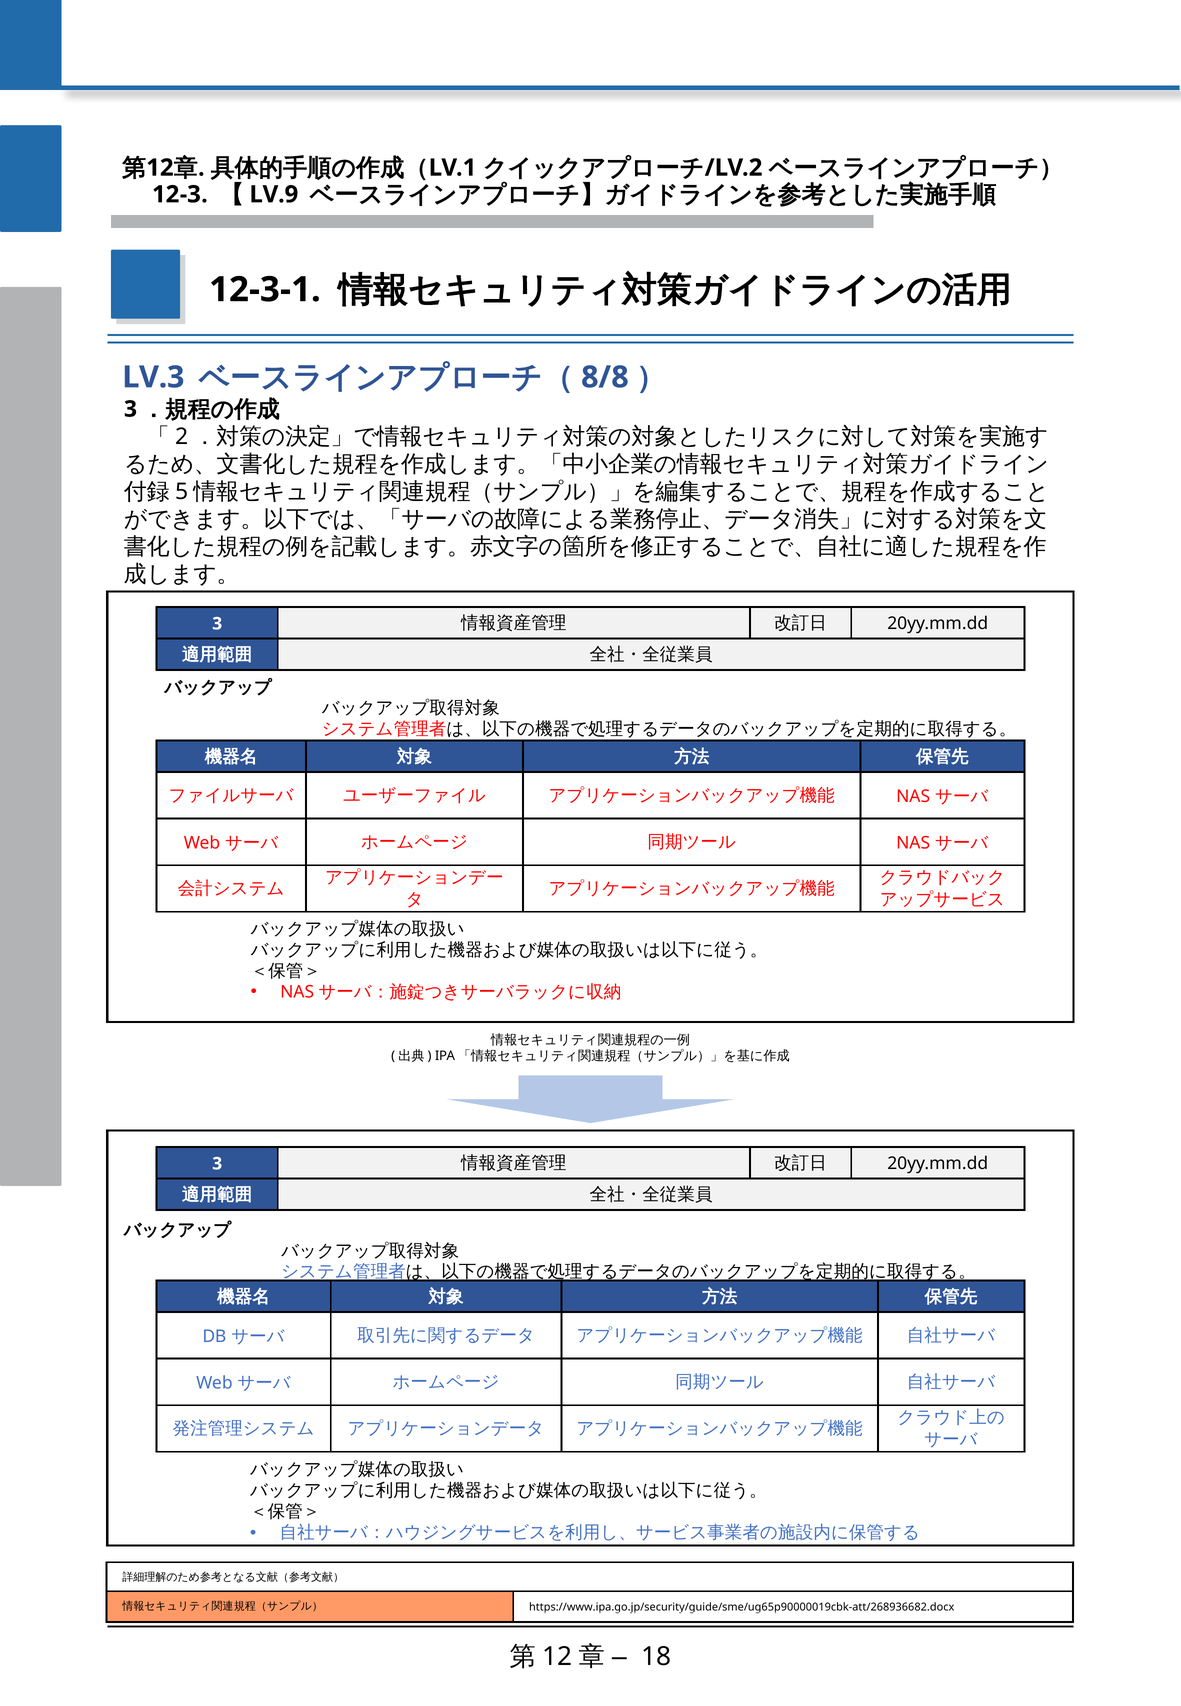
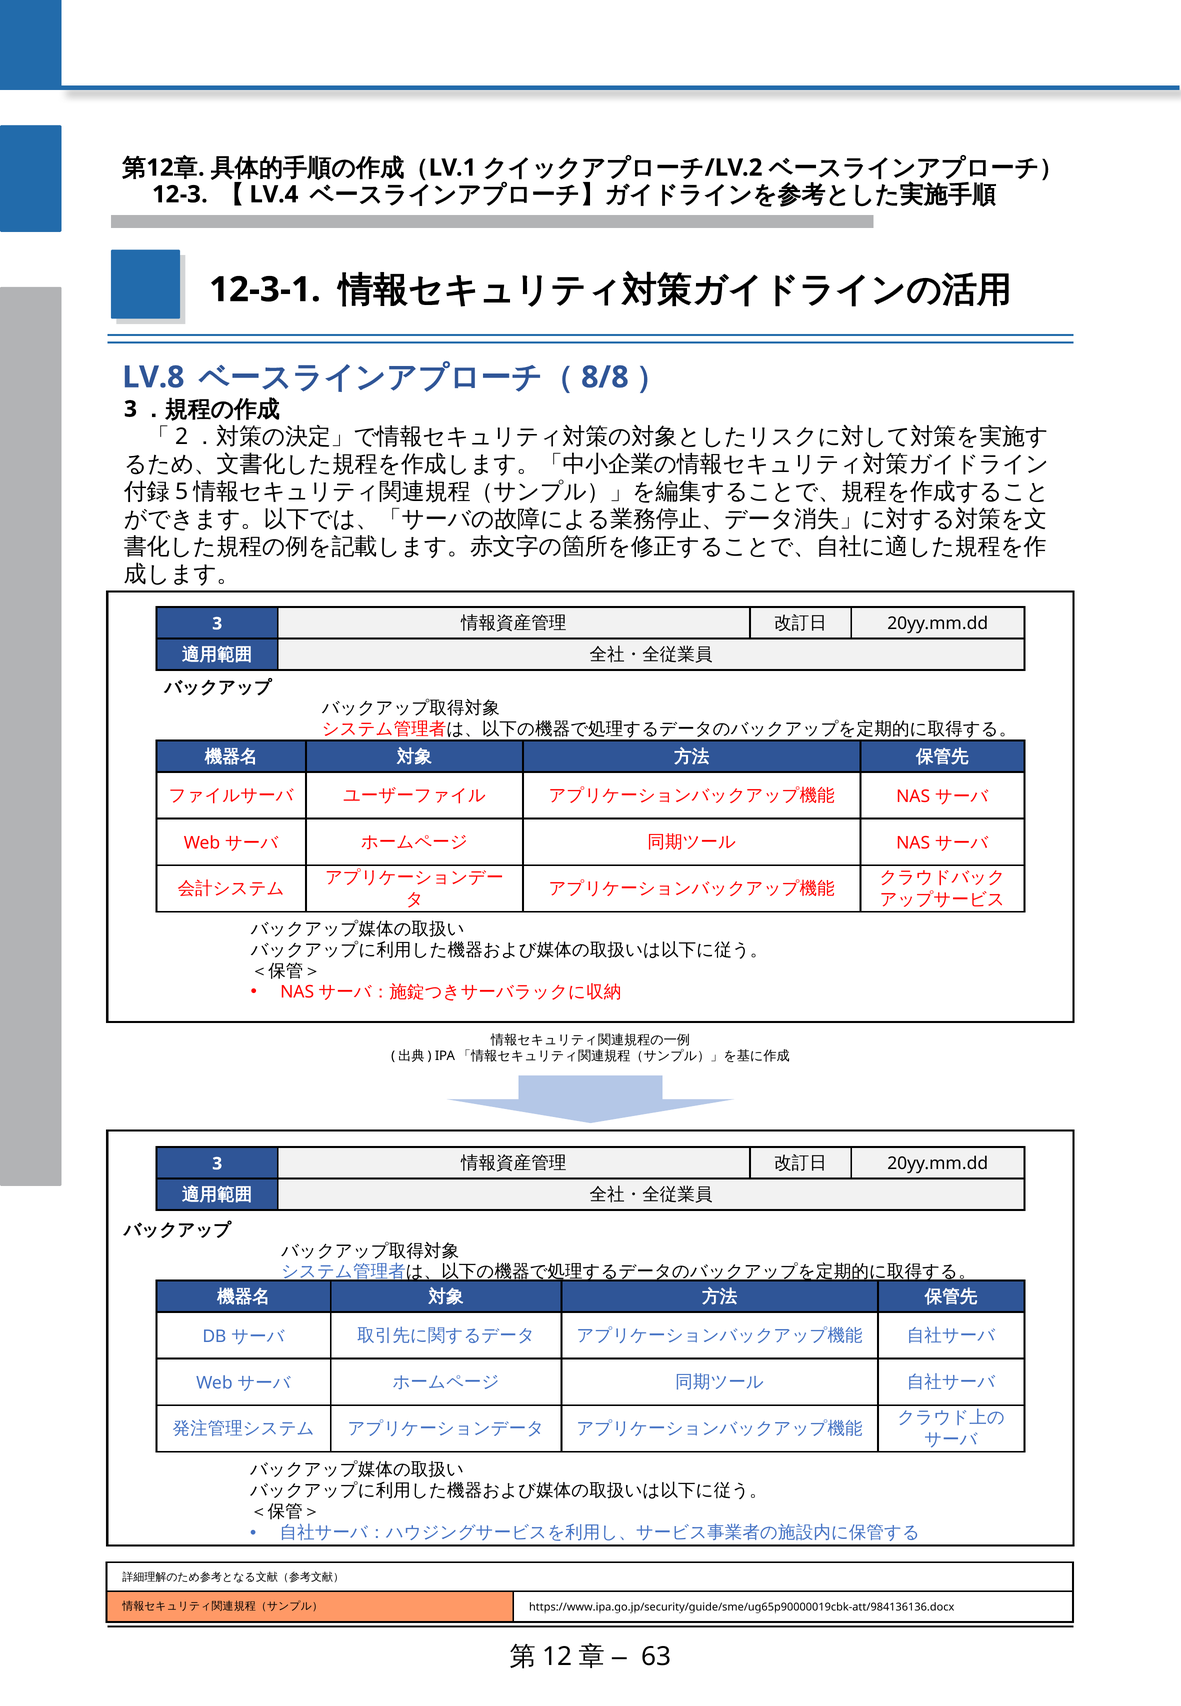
LV.9: LV.9 -> LV.4 (274, 194)
LV.3: LV.3 -> LV.8 (153, 377)
https://www.ipa.go.jp/security/guide/sme/ug65p90000019cbk-att/268936682.docx: https://www.ipa.go.jp/security/guide/sme/ug65p90000019cbk-att/268936682.docx -> https://www.ipa.go.jp/security/guide/sme/ug65p90000019cbk-att/984136136.docx (742, 1607)
18: 18 -> 63 (656, 1656)
